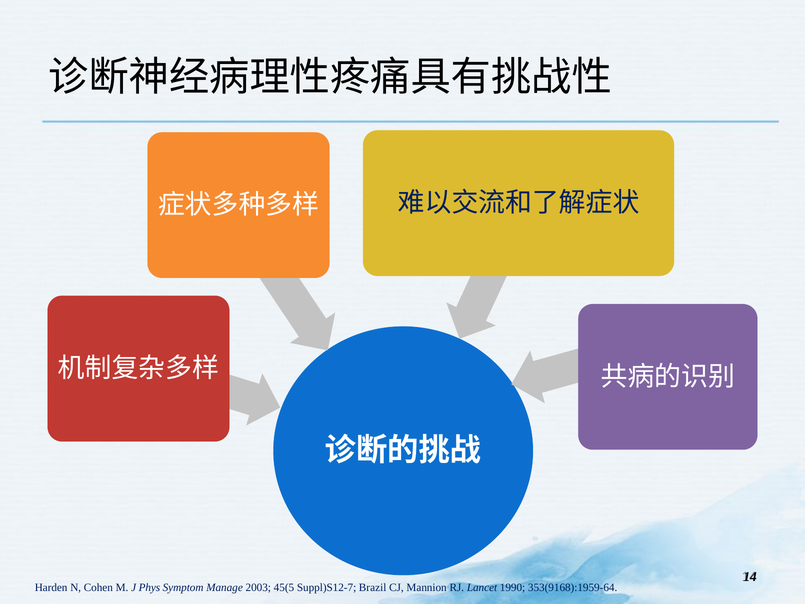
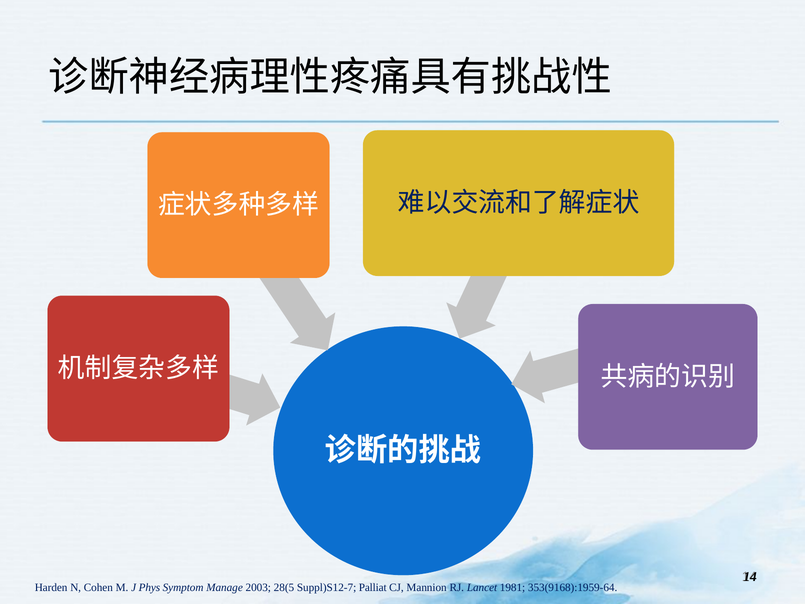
45(5: 45(5 -> 28(5 (284, 587)
Brazil: Brazil -> Palliat (373, 587)
1990: 1990 -> 1981 (513, 587)
